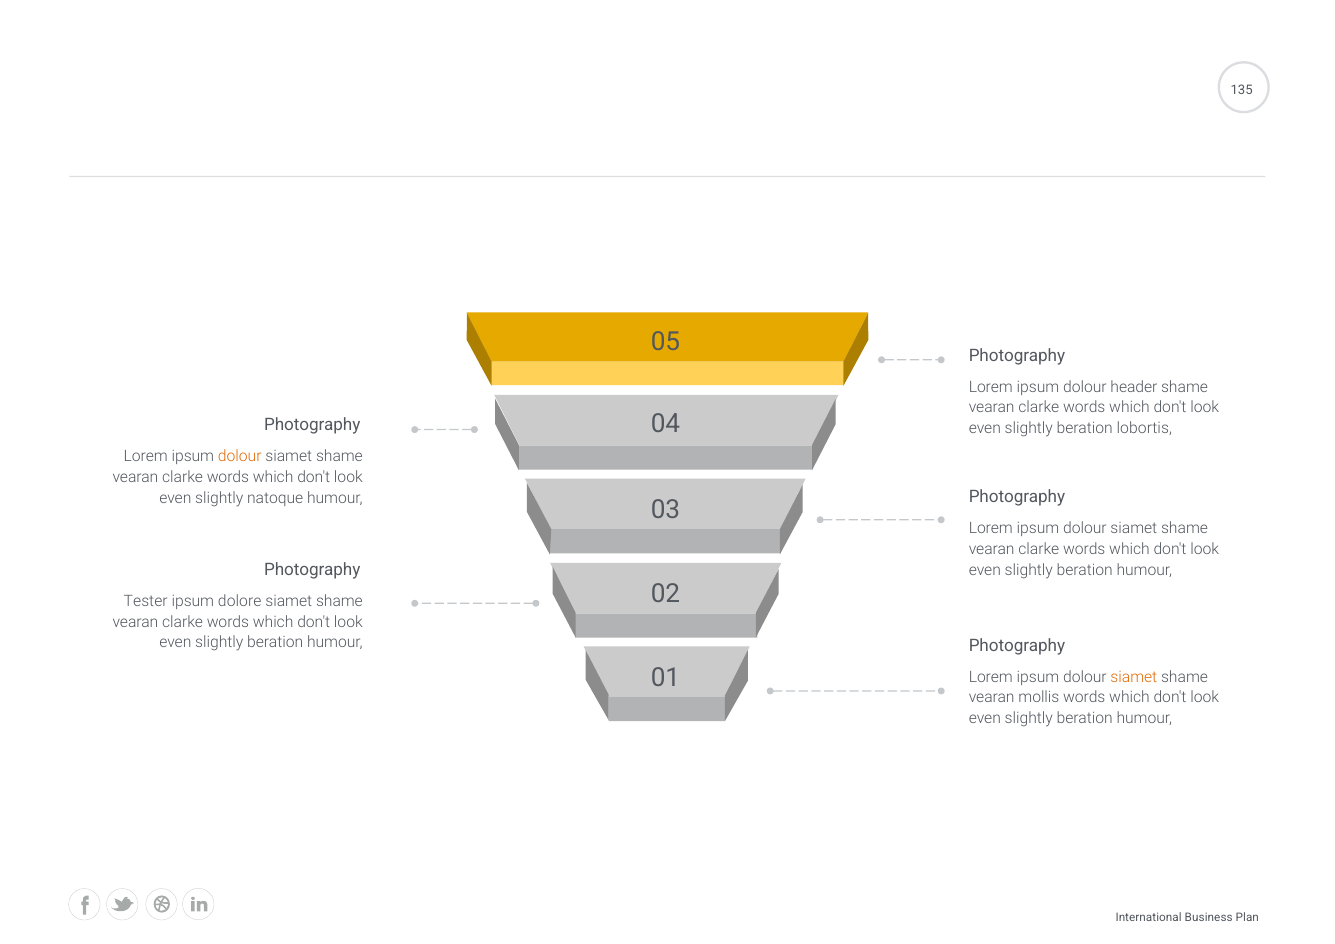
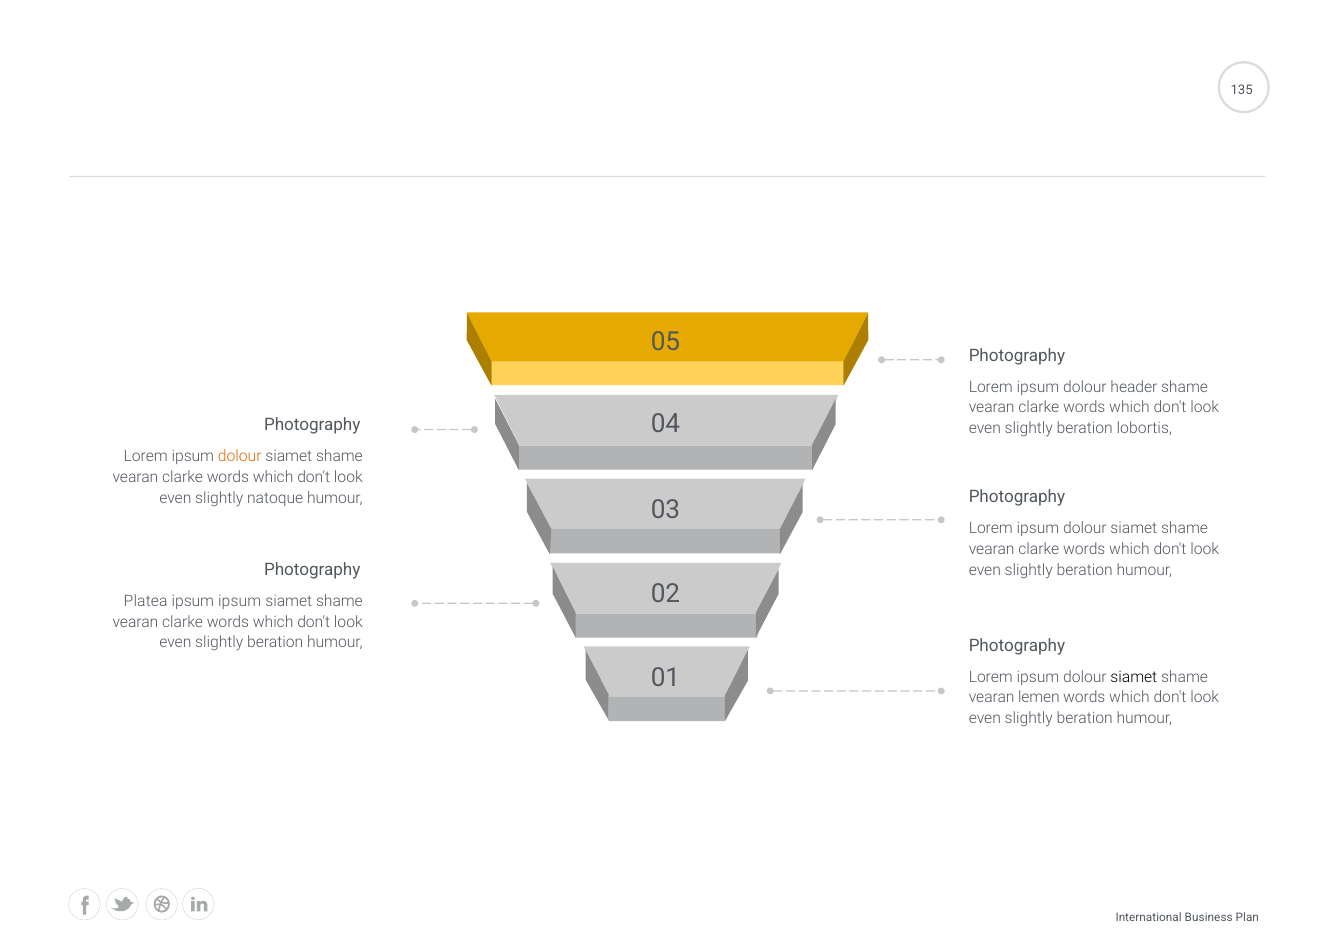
Tester: Tester -> Platea (146, 601)
ipsum dolore: dolore -> ipsum (240, 601)
siamet colour: orange -> black (1134, 677)
mollis: mollis -> lemen (1039, 697)
